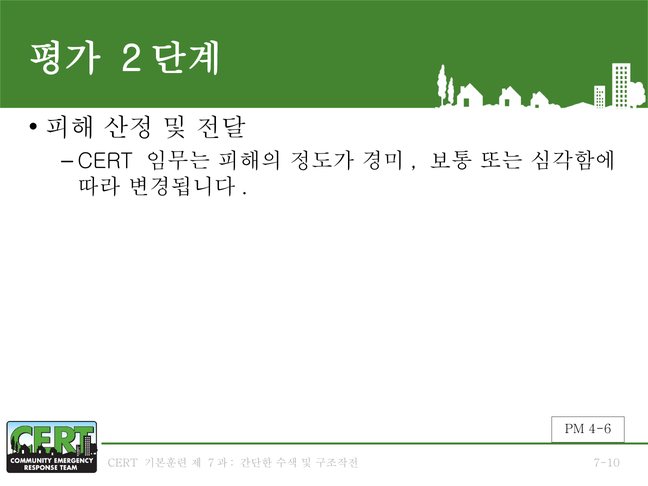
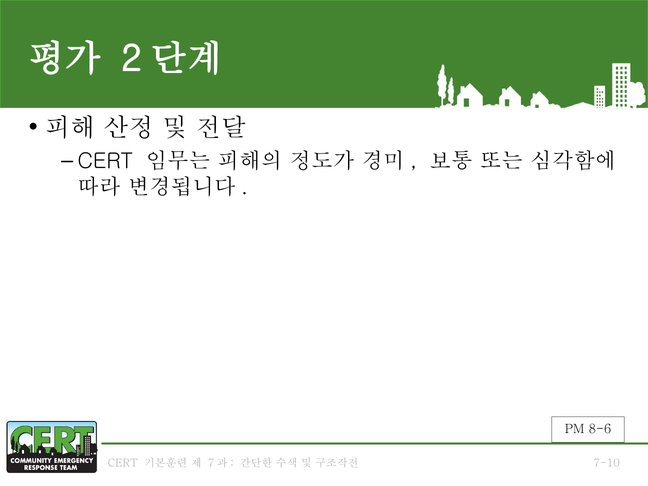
4-6: 4-6 -> 8-6 (600, 429)
